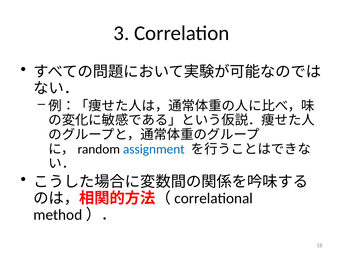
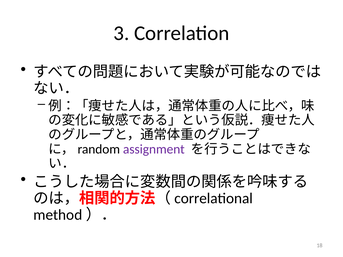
assignment colour: blue -> purple (154, 149)
